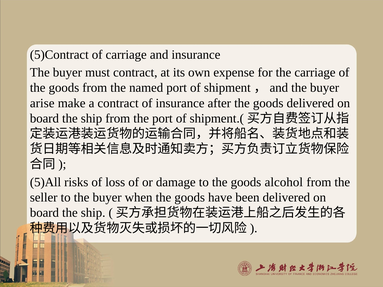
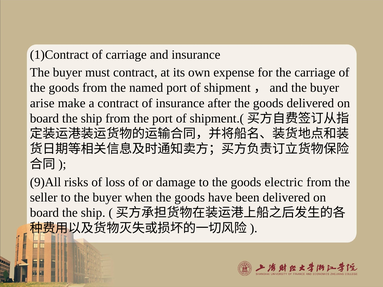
5)Contract: 5)Contract -> 1)Contract (59, 55)
5)All: 5)All -> 9)All (45, 182)
alcohol: alcohol -> electric (284, 182)
